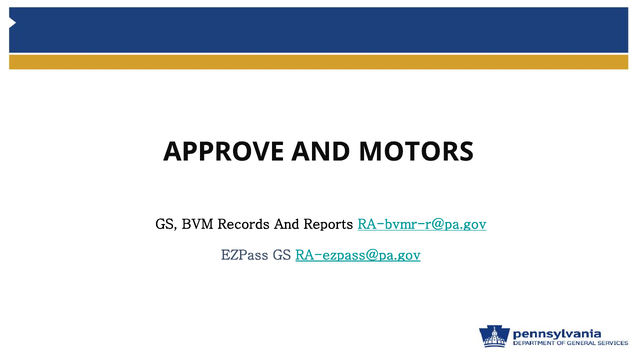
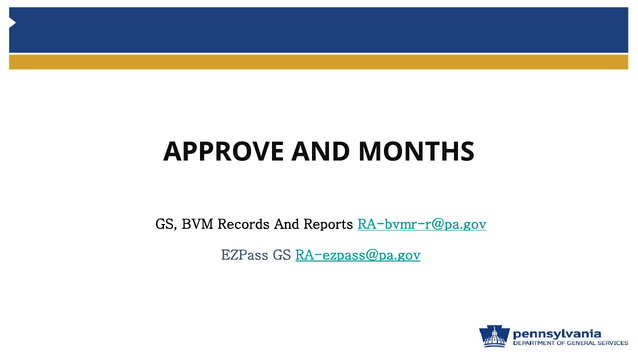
MOTORS: MOTORS -> MONTHS (416, 152)
